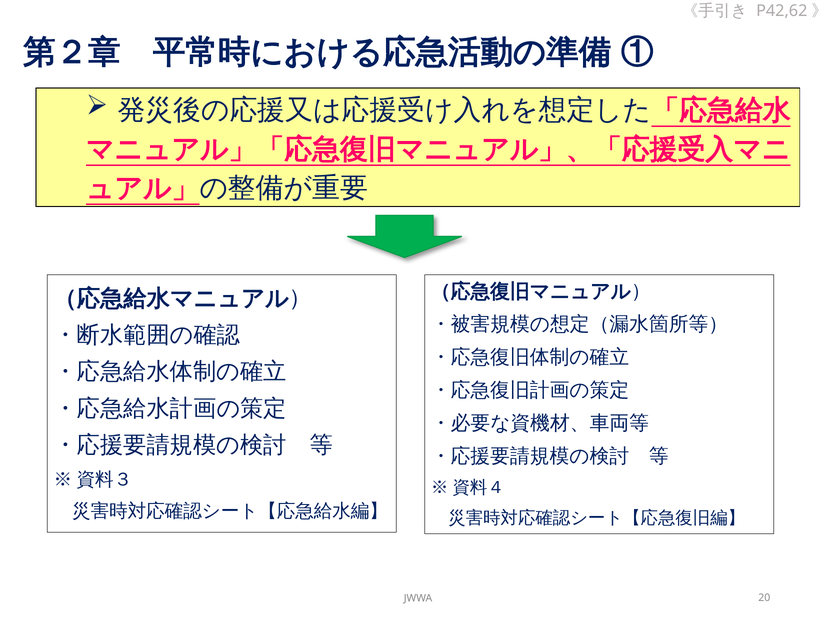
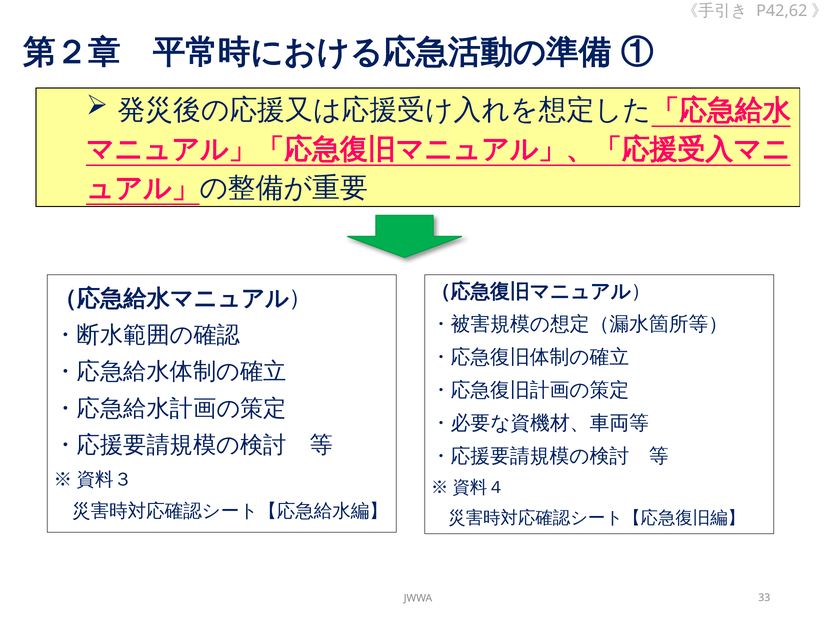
20: 20 -> 33 (764, 598)
